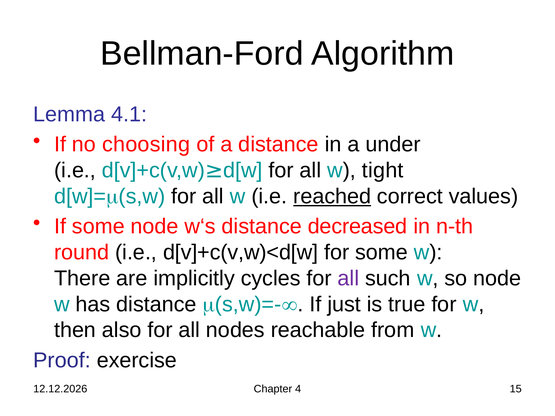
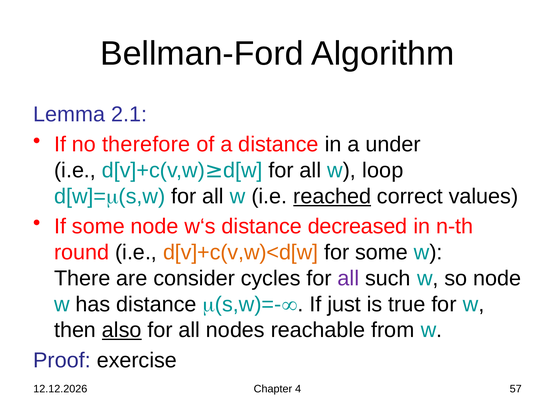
4.1: 4.1 -> 2.1 (129, 114)
choosing: choosing -> therefore (146, 145)
tight: tight -> loop (383, 171)
d[v]+c(v,w)<d[w colour: black -> orange (241, 253)
implicitly: implicitly -> consider (194, 279)
also underline: none -> present (122, 330)
15: 15 -> 57 (516, 389)
